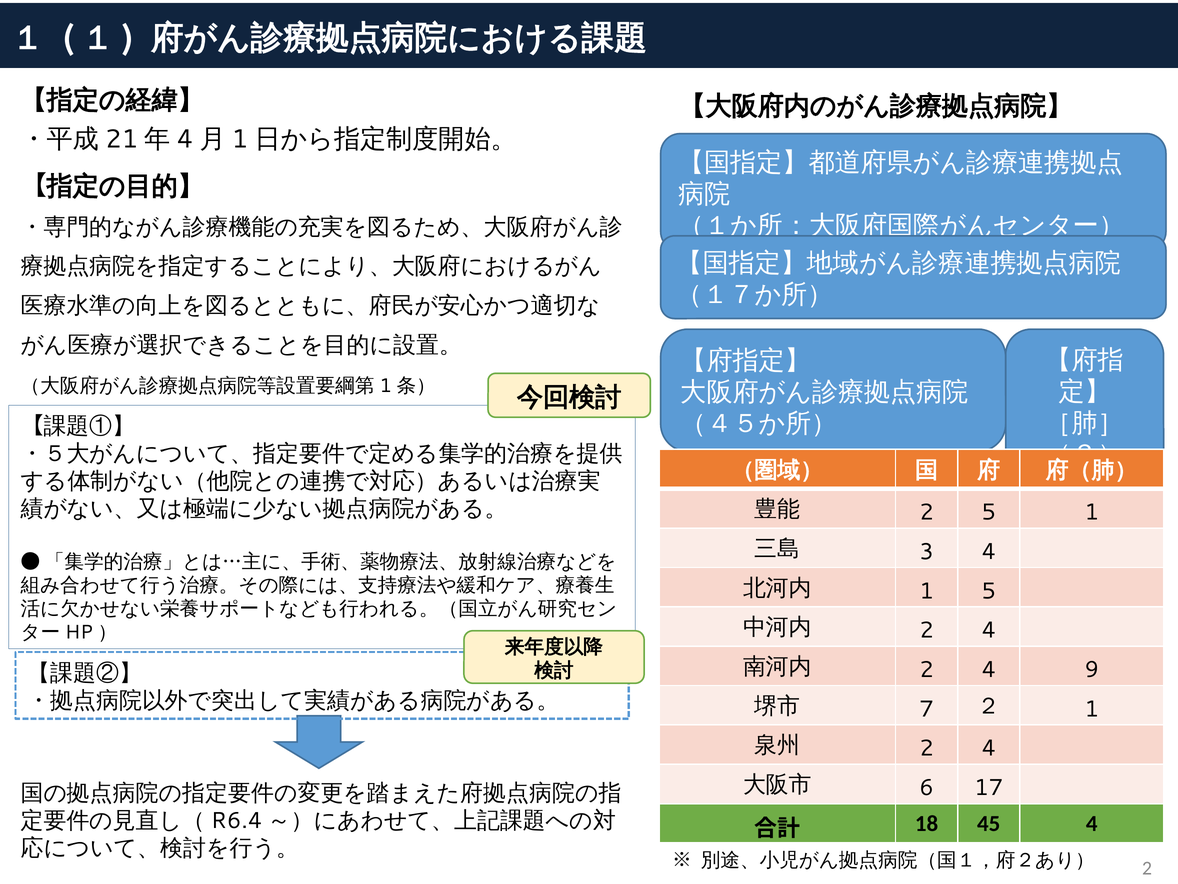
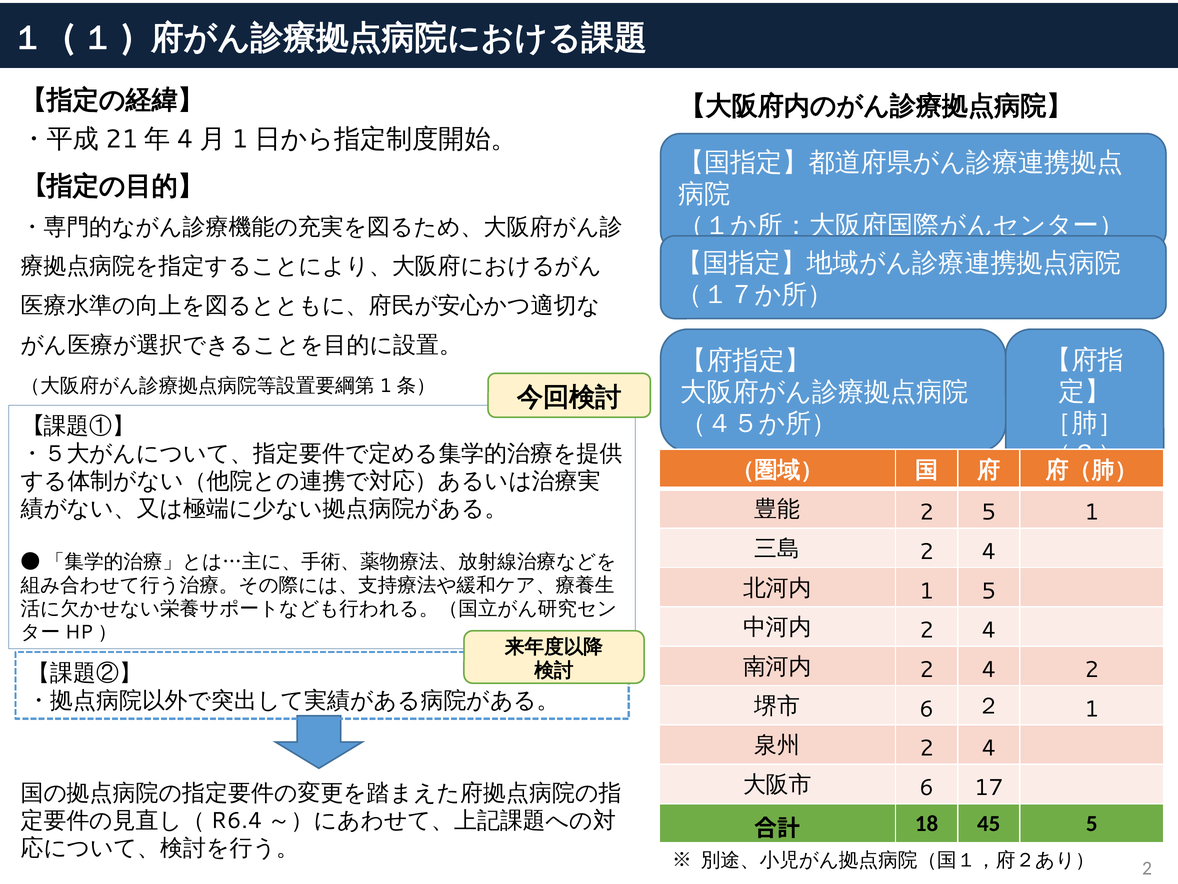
3: 3 -> 2 (927, 551)
4 9: 9 -> 2 (1092, 669)
7: 7 -> 6 (927, 709)
45 4: 4 -> 5 (1092, 823)
